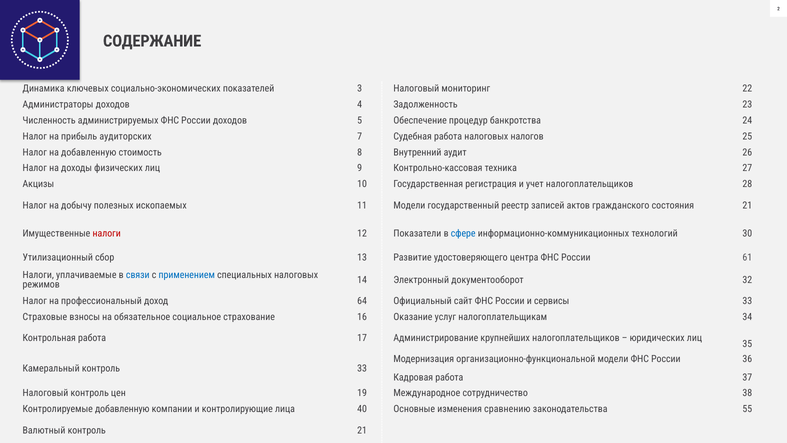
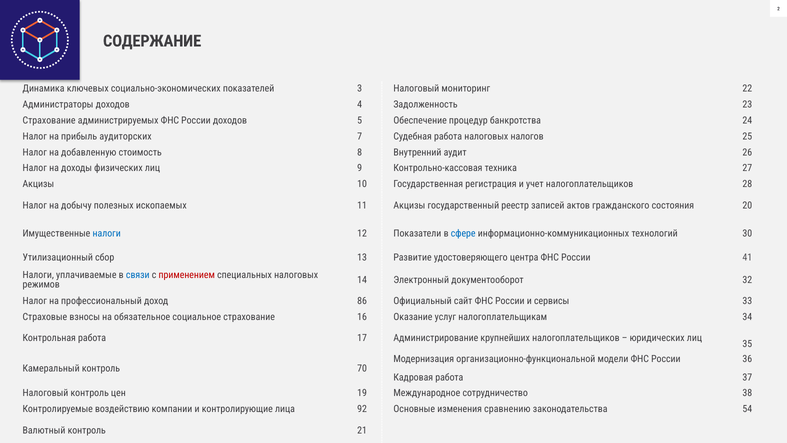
Численность: Численность -> Страхование (49, 120)
11 Модели: Модели -> Акцизы (409, 205)
состояния 21: 21 -> 20 (747, 205)
налоги colour: red -> blue (107, 234)
61: 61 -> 41 (747, 257)
применением colour: blue -> red (187, 275)
64: 64 -> 86 (362, 301)
контроль 33: 33 -> 70 (362, 368)
Контролируемые добавленную: добавленную -> воздействию (122, 409)
40: 40 -> 92 (362, 409)
55: 55 -> 54 (747, 409)
